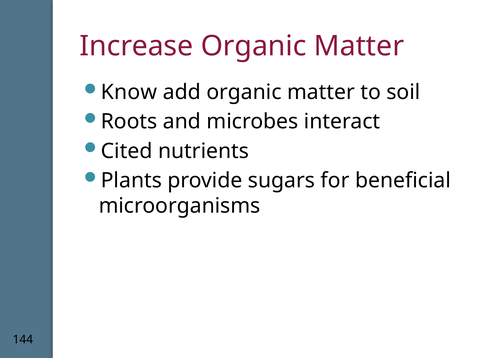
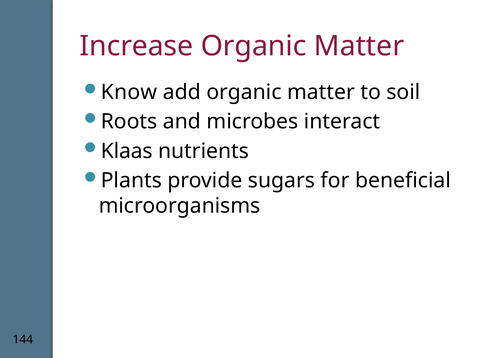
Cited: Cited -> Klaas (127, 151)
